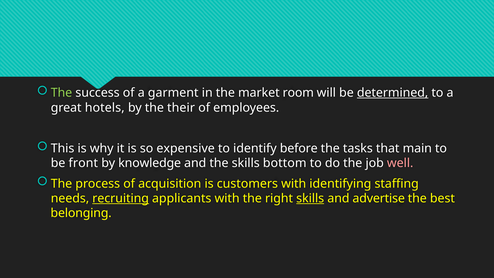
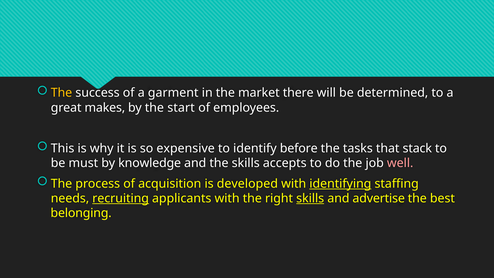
The colour: light green -> yellow (61, 93)
room: room -> there (298, 93)
determined underline: present -> none (393, 93)
hotels: hotels -> makes (105, 108)
their: their -> start (181, 108)
main: main -> stack (417, 148)
front: front -> must (83, 163)
bottom: bottom -> accepts (285, 163)
customers: customers -> developed (247, 184)
identifying underline: none -> present (340, 184)
